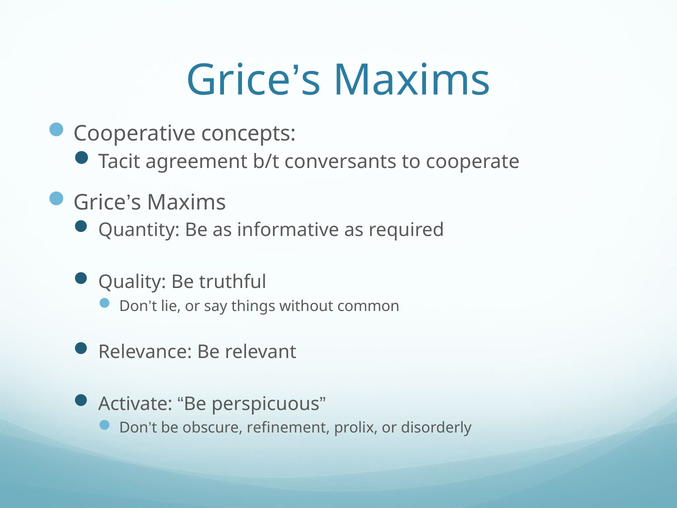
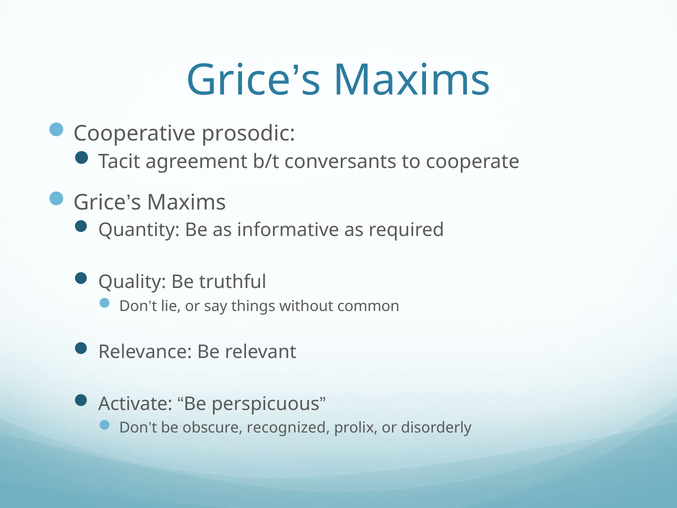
concepts: concepts -> prosodic (248, 133)
refinement: refinement -> recognized (288, 428)
